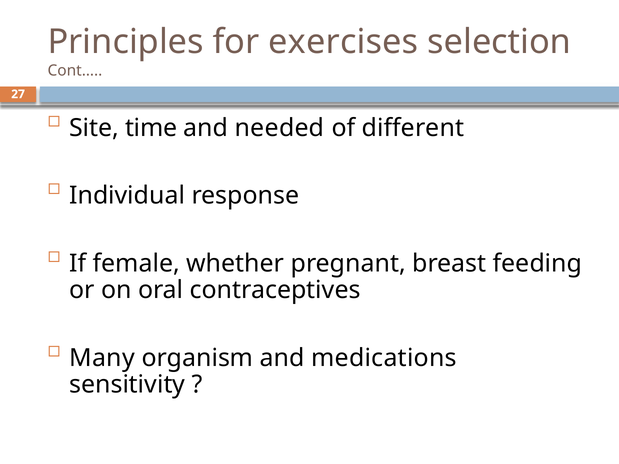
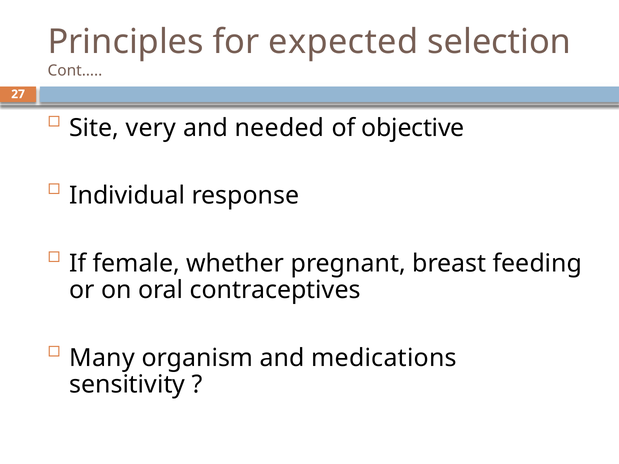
exercises: exercises -> expected (343, 42)
time: time -> very (151, 128)
different: different -> objective (413, 128)
